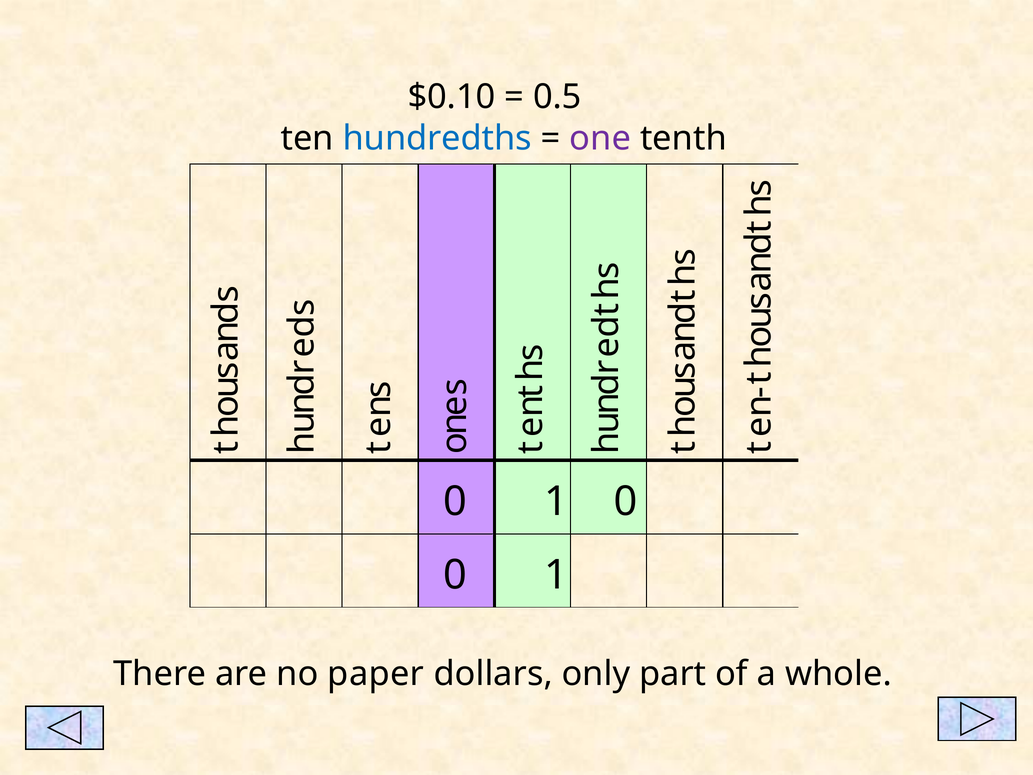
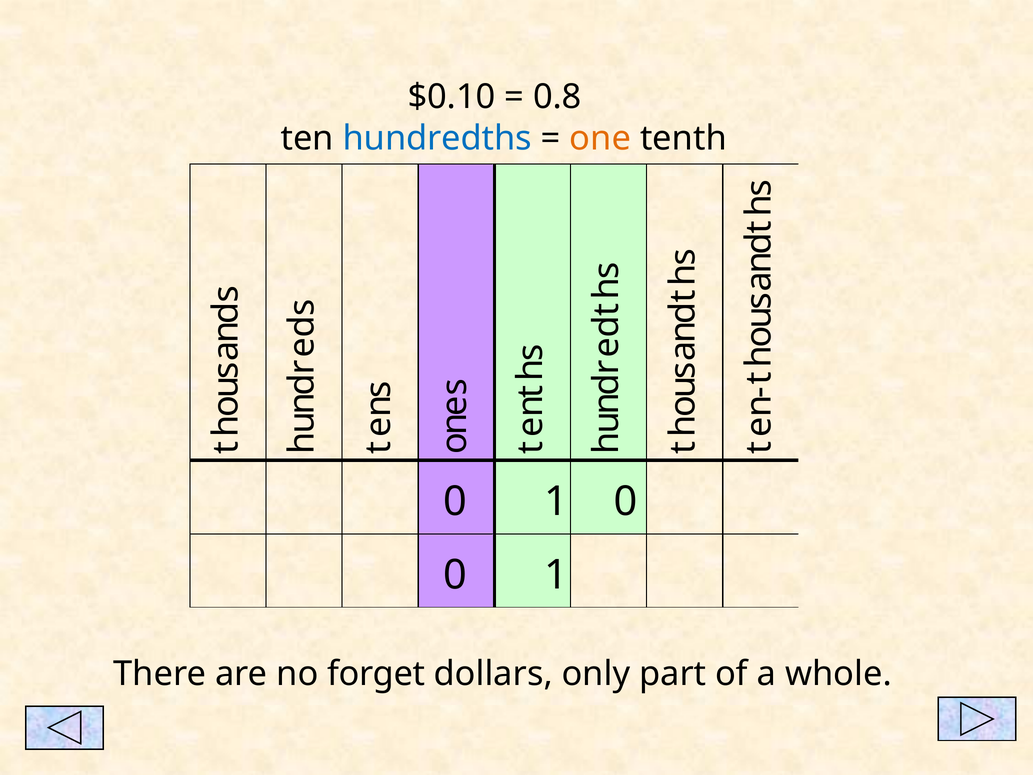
0.5: 0.5 -> 0.8 (557, 97)
one colour: purple -> orange (600, 138)
paper: paper -> forget (376, 674)
